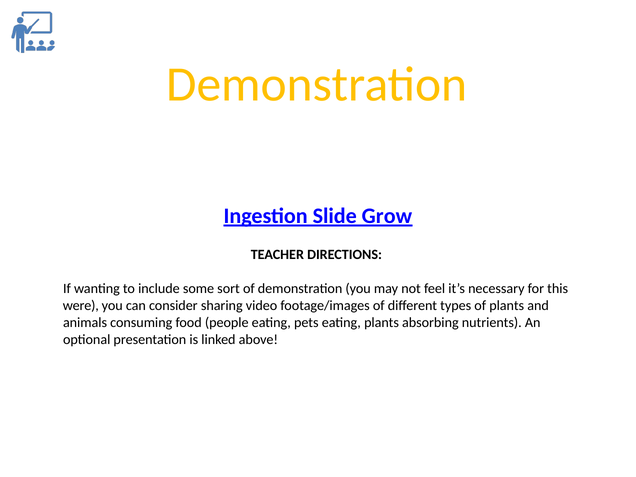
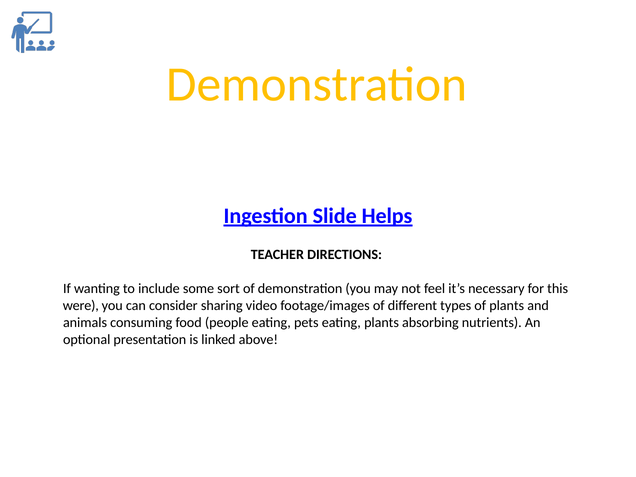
Grow: Grow -> Helps (387, 216)
